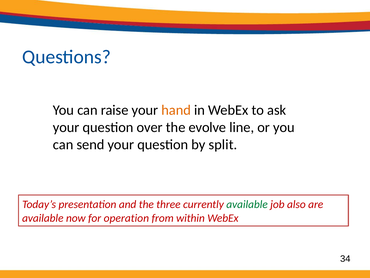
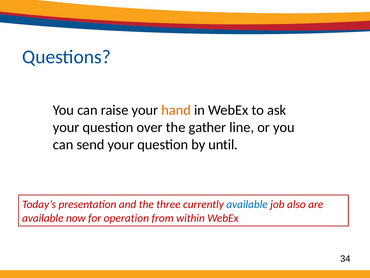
evolve: evolve -> gather (207, 127)
split: split -> until (223, 144)
available colour: green -> blue (247, 204)
